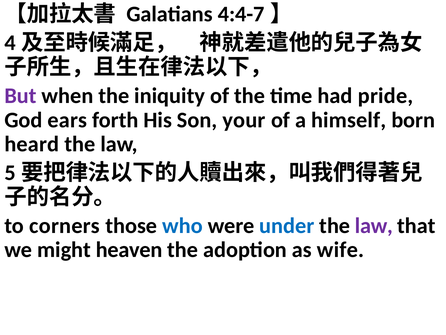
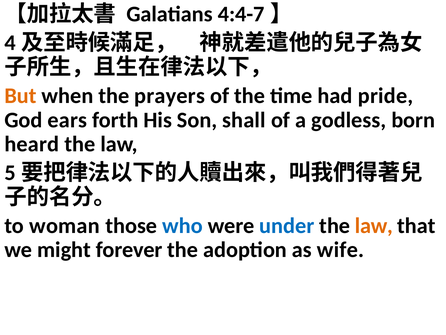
But colour: purple -> orange (21, 96)
iniquity: iniquity -> prayers (170, 96)
your: your -> shall (244, 120)
himself: himself -> godless (349, 120)
corners: corners -> woman (65, 225)
law colour: purple -> orange (374, 225)
heaven: heaven -> forever (129, 250)
